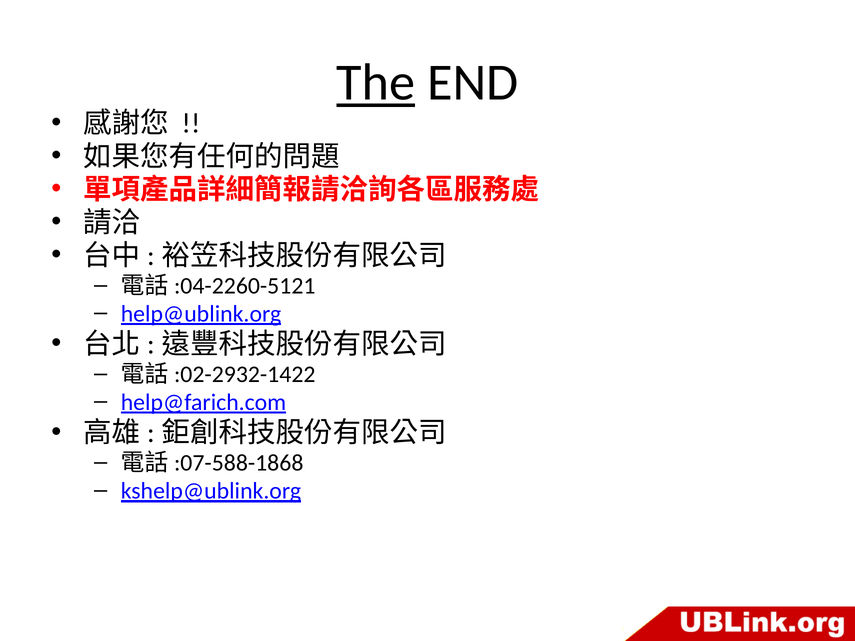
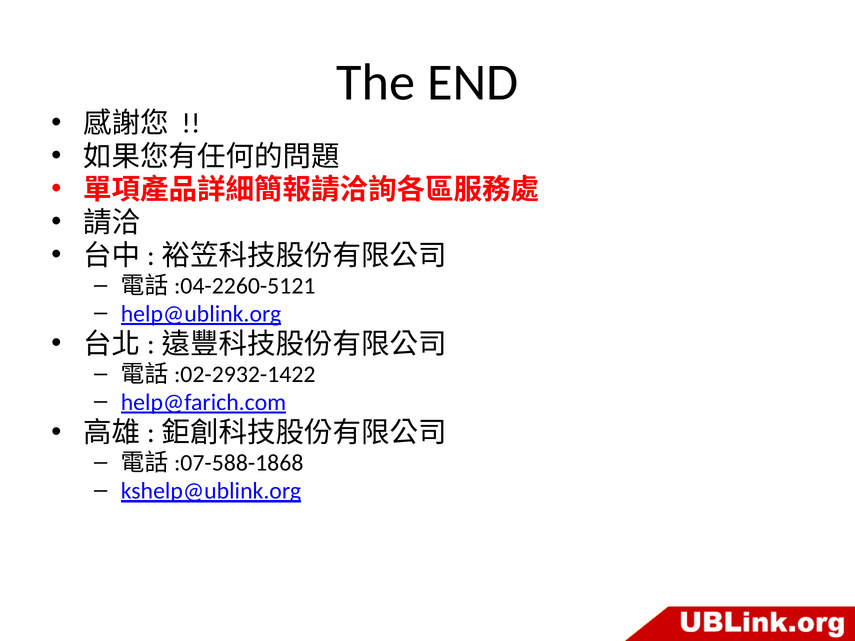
The underline: present -> none (376, 83)
